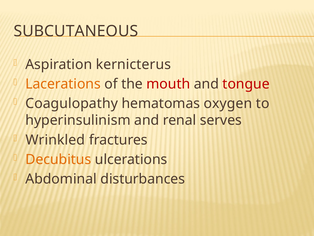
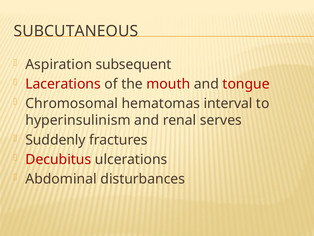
kernicterus: kernicterus -> subsequent (133, 64)
Lacerations colour: orange -> red (63, 84)
Coagulopathy: Coagulopathy -> Chromosomal (72, 103)
oxygen: oxygen -> interval (228, 103)
Wrinkled: Wrinkled -> Suddenly (55, 140)
Decubitus colour: orange -> red (58, 159)
